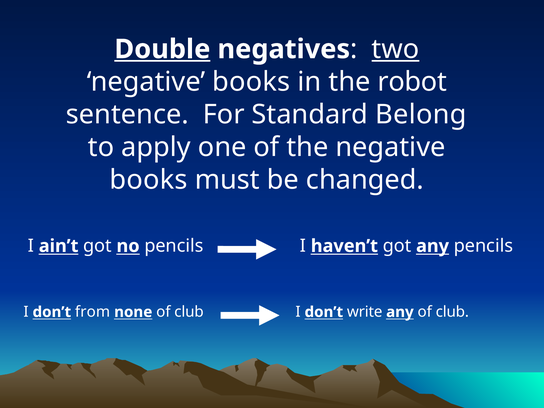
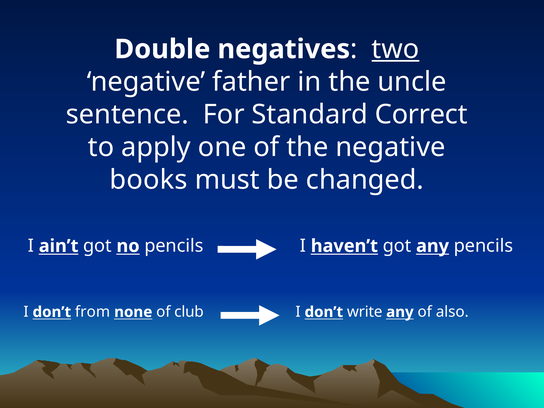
Double underline: present -> none (162, 49)
books: books -> father (251, 82)
robot: robot -> uncle (412, 82)
Belong: Belong -> Correct (421, 114)
any of club: club -> also (452, 312)
